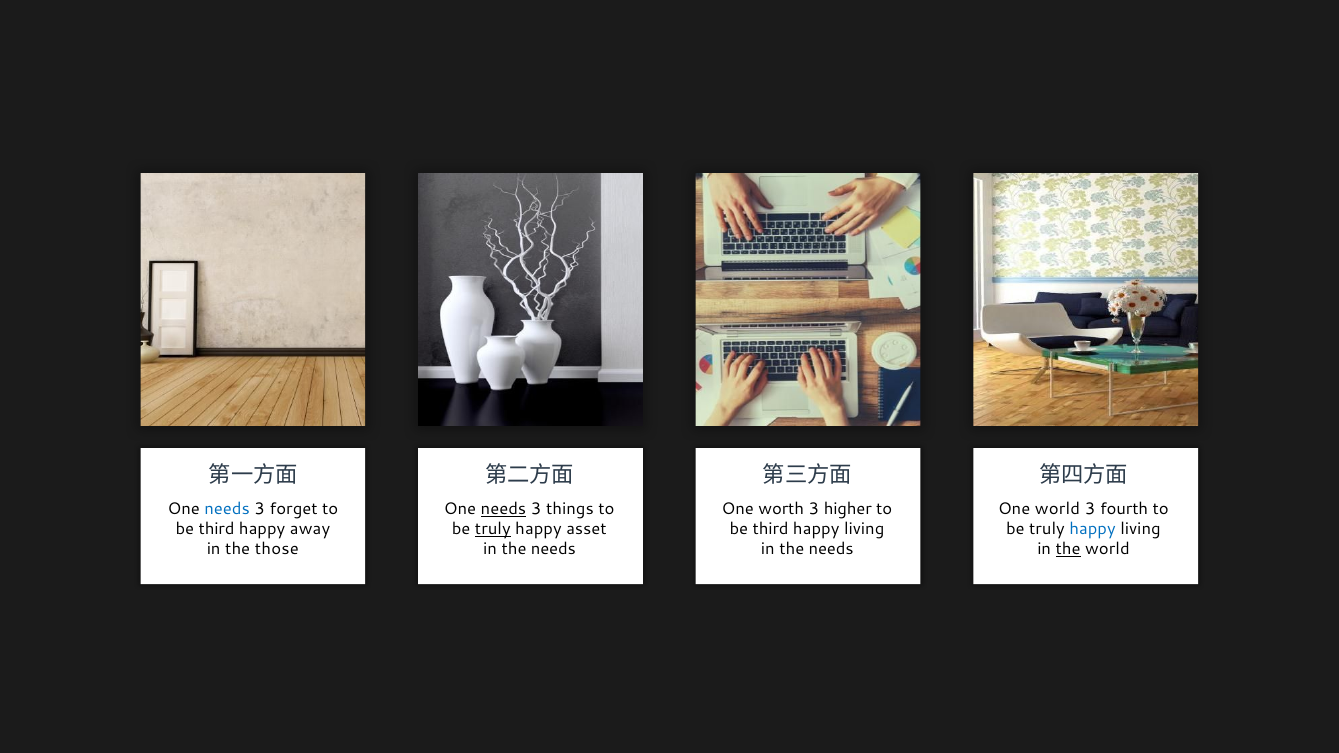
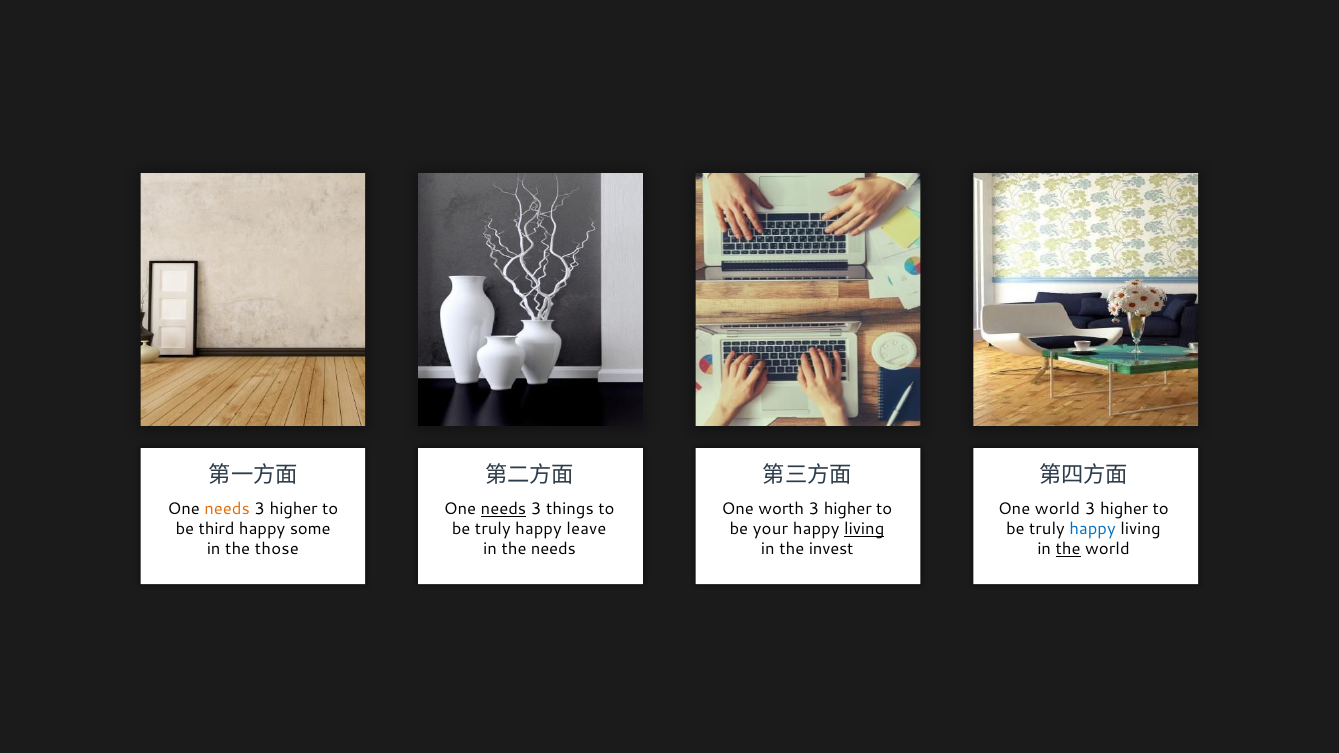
needs colour: blue -> orange (227, 509)
forget: forget -> higher (294, 509)
fourth: fourth -> higher (1124, 509)
away: away -> some (310, 529)
truly underline: present -> none (493, 529)
asset: asset -> leave (586, 529)
third: third -> your (771, 529)
living underline: none -> present (864, 529)
needs: needs -> invest (831, 550)
